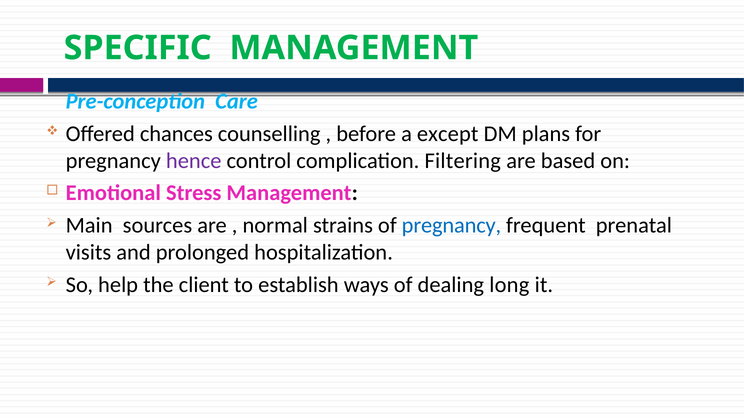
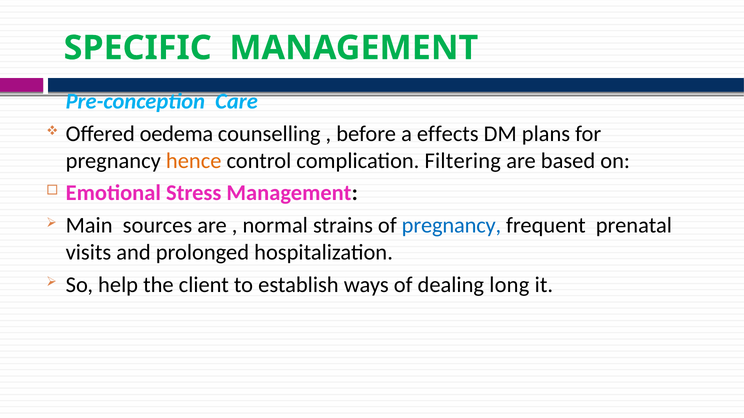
chances: chances -> oedema (176, 134)
except: except -> effects (448, 134)
hence colour: purple -> orange (194, 161)
